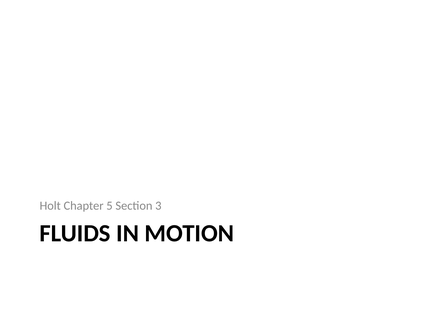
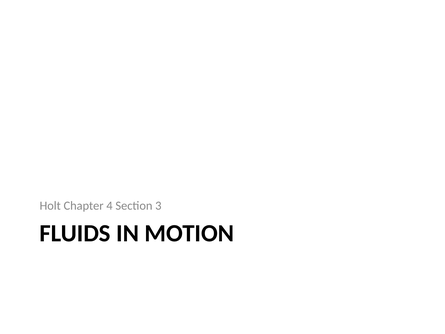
5: 5 -> 4 (110, 206)
